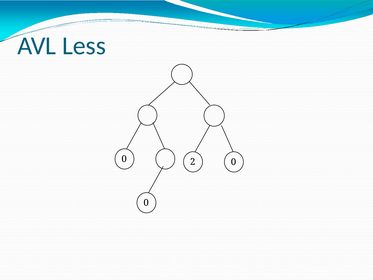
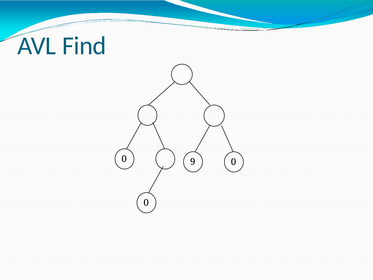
Less: Less -> Find (84, 46)
2: 2 -> 9 (193, 162)
